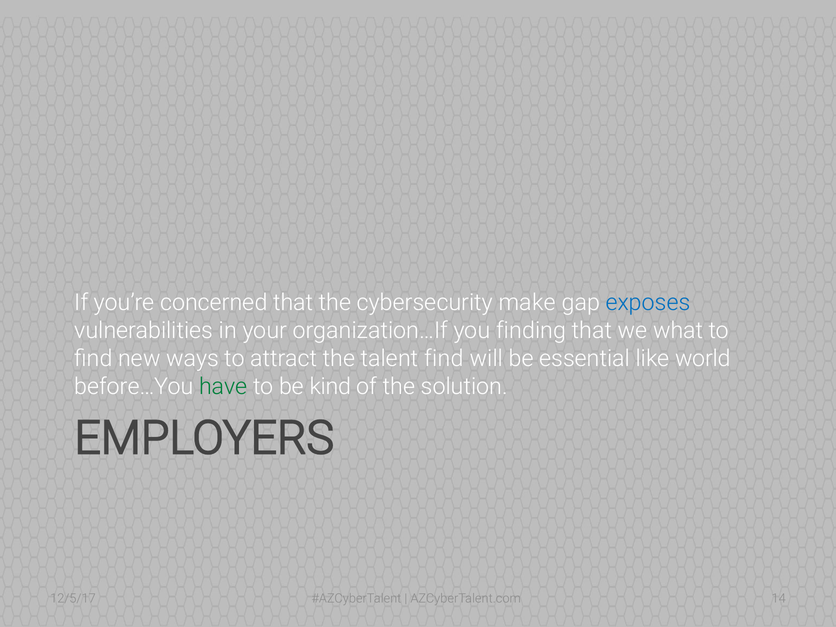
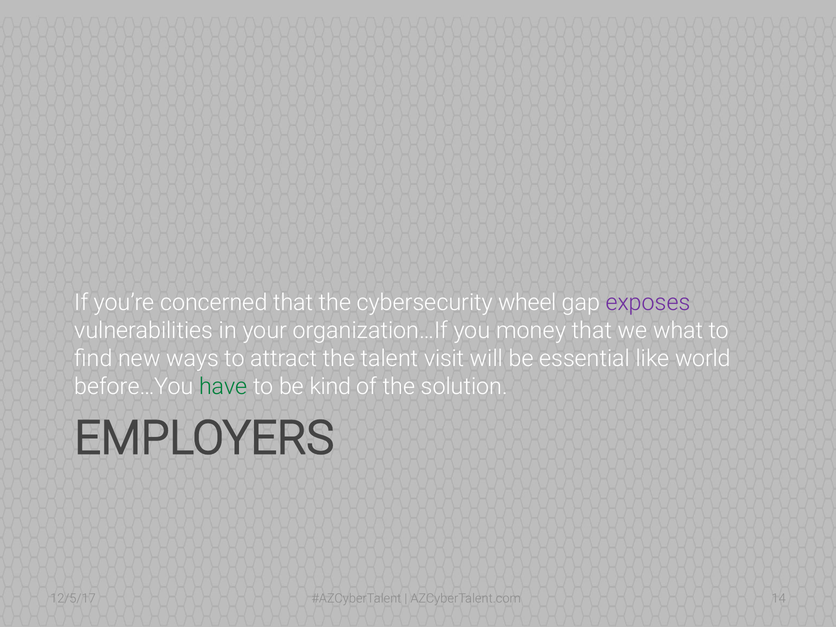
make: make -> wheel (527, 303)
exposes colour: blue -> purple (648, 303)
finding: finding -> money (531, 331)
talent find: find -> visit (444, 358)
